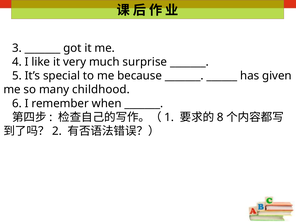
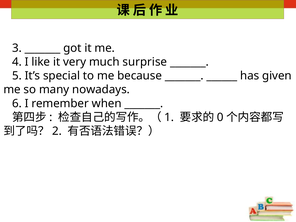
childhood: childhood -> nowadays (101, 90)
8: 8 -> 0 (220, 117)
